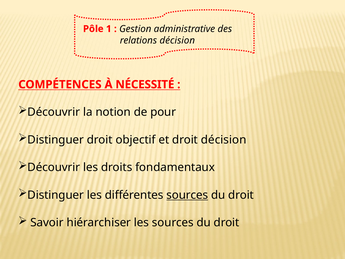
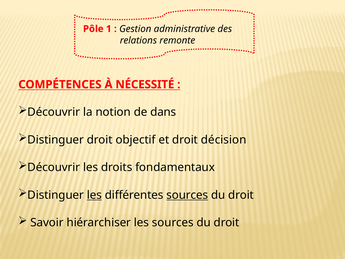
relations décision: décision -> remonte (177, 40)
pour: pour -> dans (163, 112)
les underline: none -> present (94, 195)
